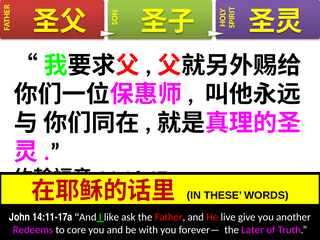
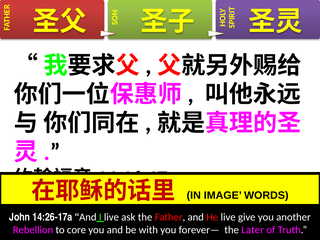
THESE: THESE -> IMAGE (223, 195)
14:11-17a: 14:11-17a -> 14:26-17a (52, 217)
I like: like -> live (111, 217)
Redeems: Redeems -> Rebellion (33, 230)
